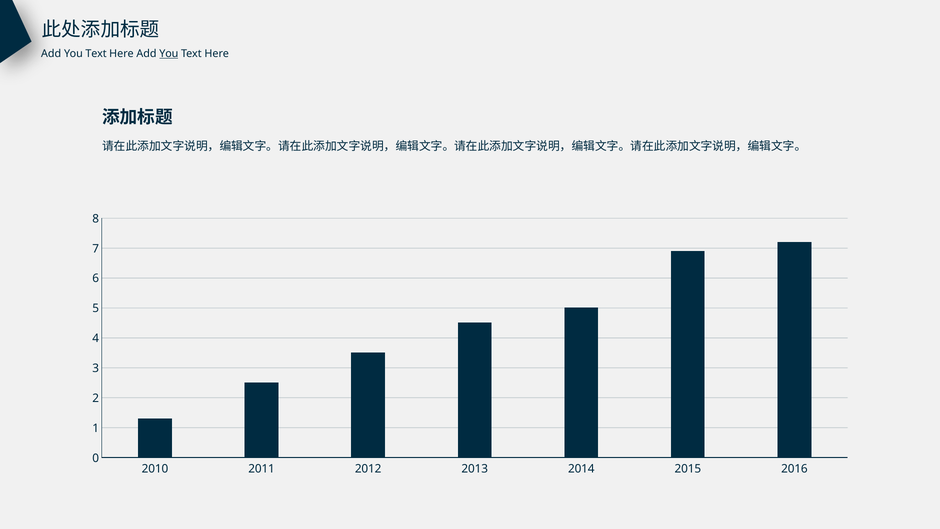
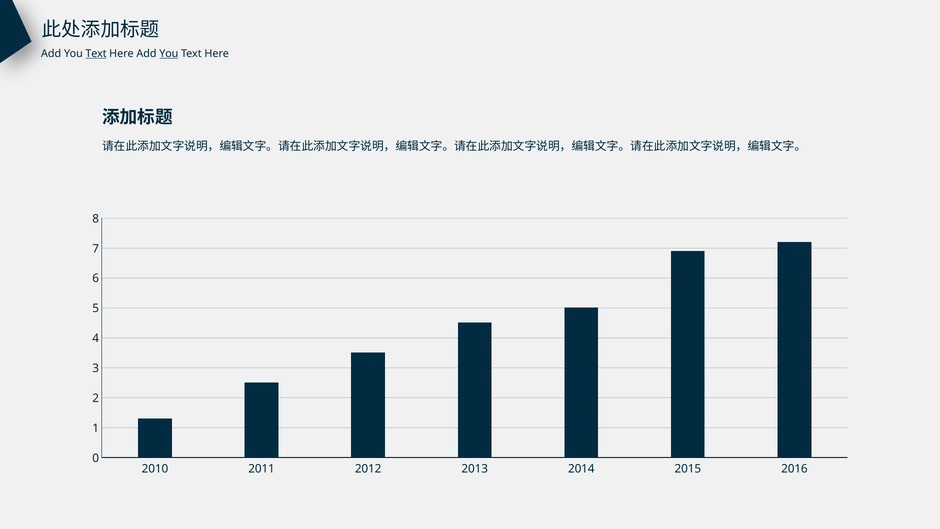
Text underline: none -> present (96, 54)
